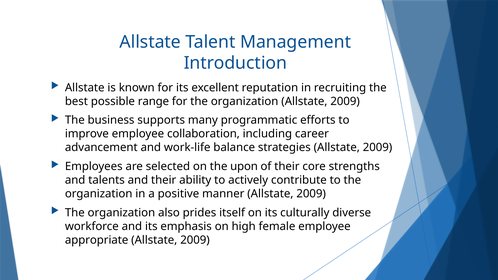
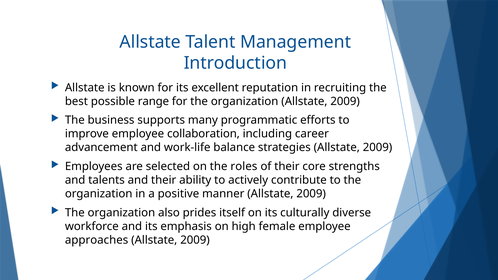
upon: upon -> roles (244, 166)
appropriate: appropriate -> approaches (97, 240)
